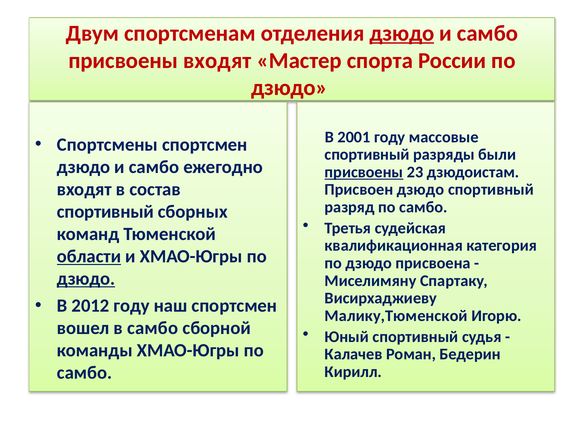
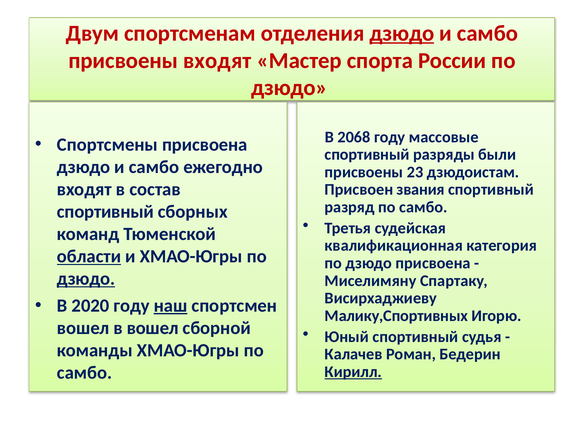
2001: 2001 -> 2068 (354, 137)
Спортсмены спортсмен: спортсмен -> присвоена (205, 145)
присвоены underline: present -> none (364, 172)
Присвоен дзюдо: дзюдо -> звания (421, 190)
2012: 2012 -> 2020 (90, 306)
наш underline: none -> present (171, 306)
Малику,Тюменской: Малику,Тюменской -> Малику,Спортивных (396, 316)
в самбо: самбо -> вошел (153, 328)
Кирилл underline: none -> present (353, 372)
